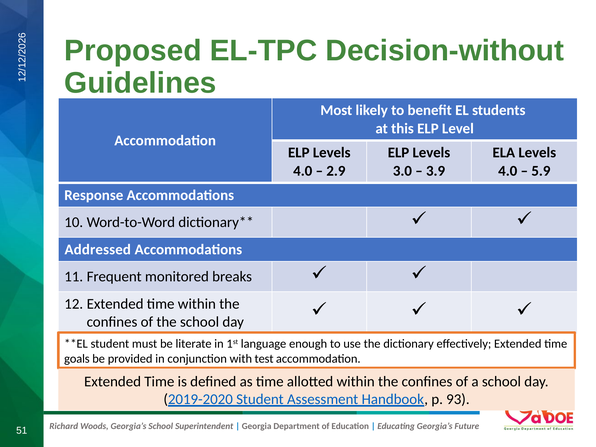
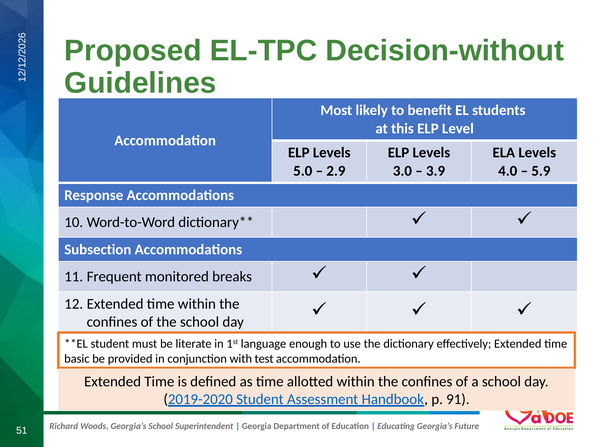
4.0: 4.0 -> 5.0 (303, 171)
Addressed: Addressed -> Subsection (98, 249)
goals: goals -> basic (77, 359)
93: 93 -> 91 (458, 399)
